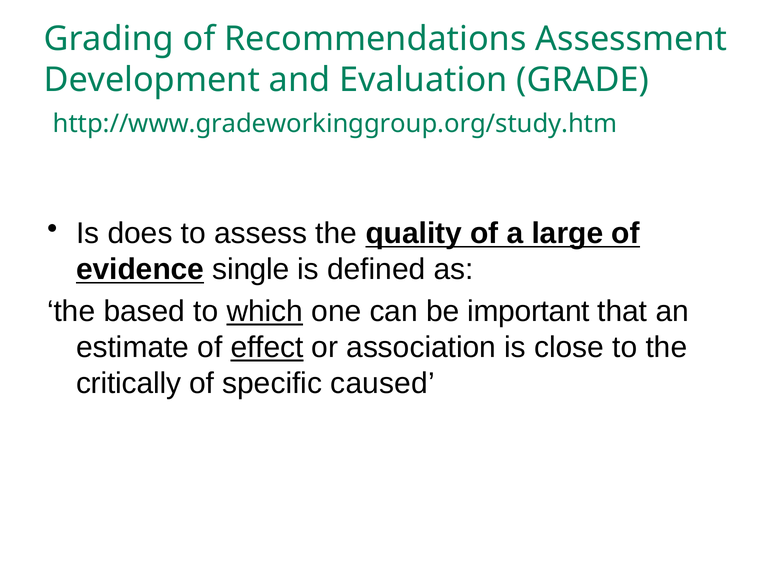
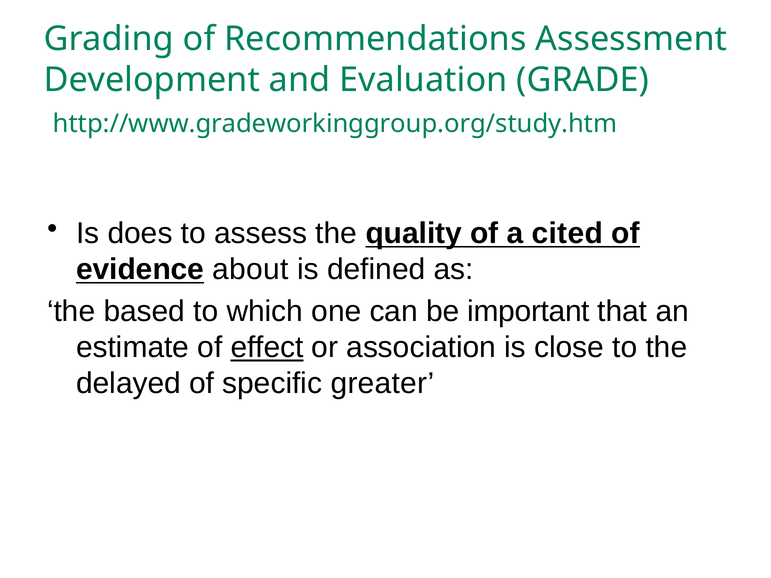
large: large -> cited (567, 234)
single: single -> about (251, 270)
which underline: present -> none (265, 312)
critically: critically -> delayed (129, 384)
caused: caused -> greater (383, 384)
